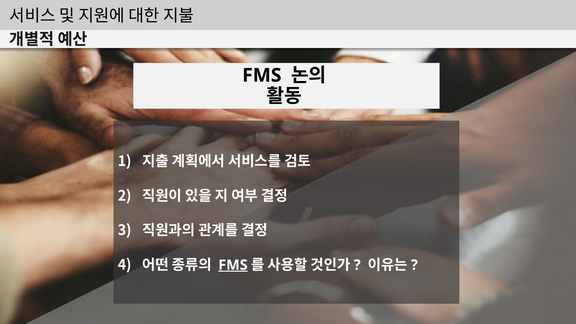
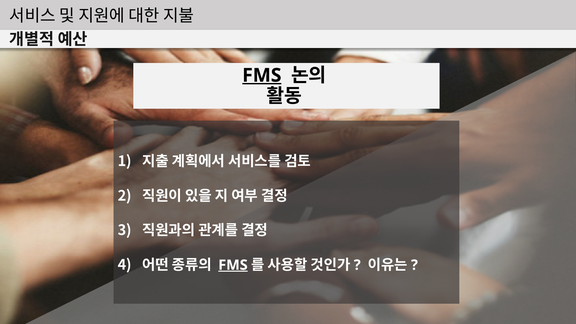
FMS underline: none -> present (262, 75)
